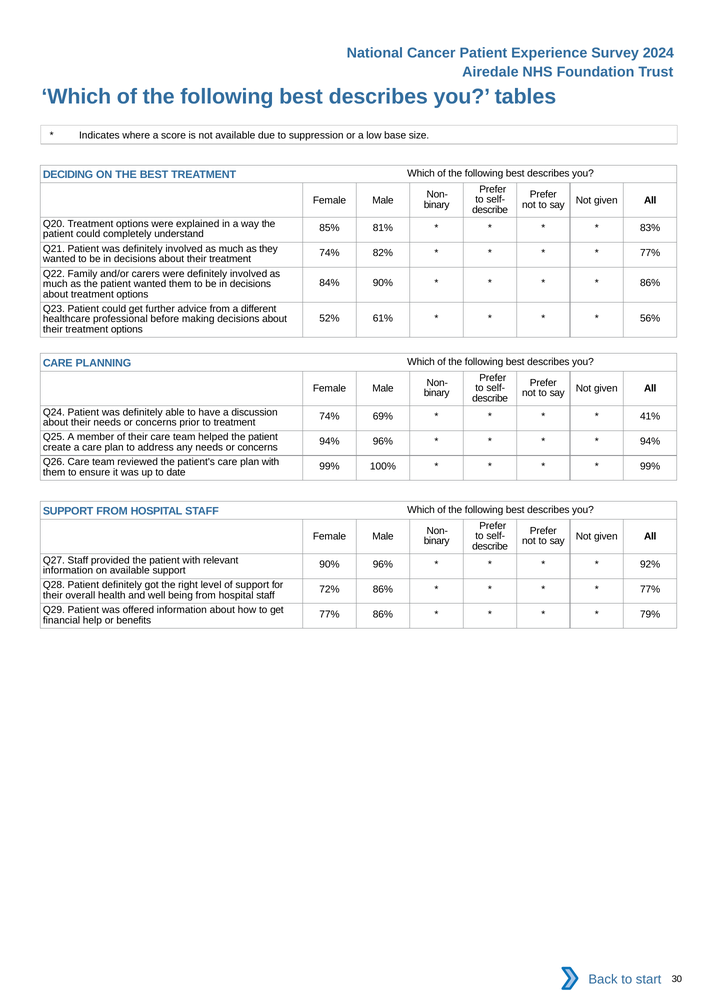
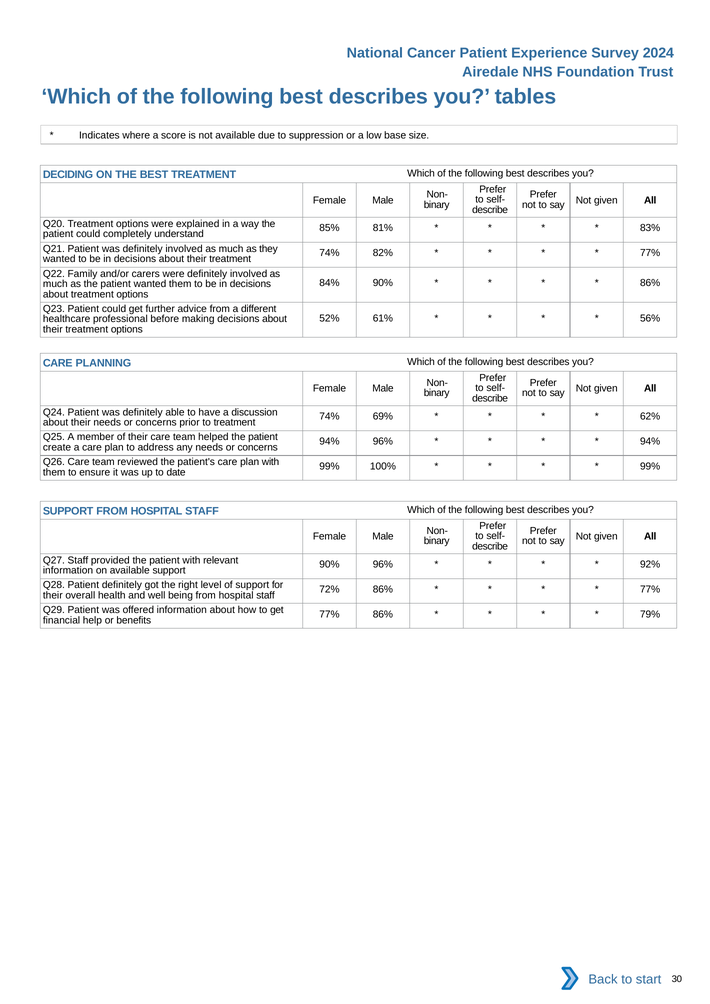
41%: 41% -> 62% (650, 417)
